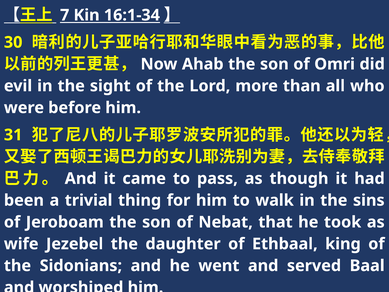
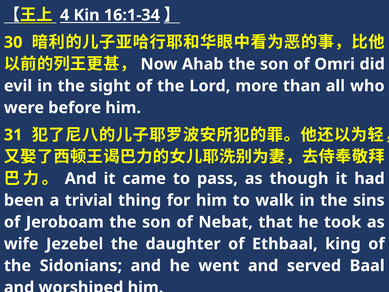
7: 7 -> 4 (65, 15)
